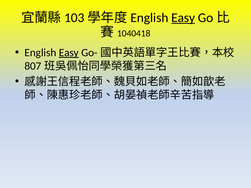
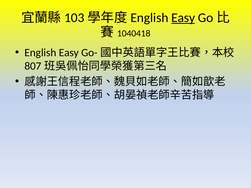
Easy underline: present -> none (69, 53)
